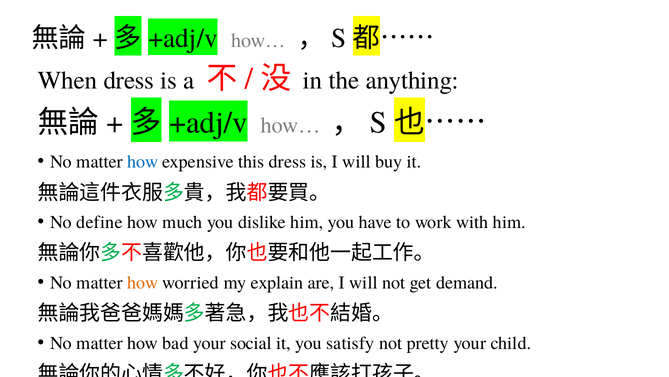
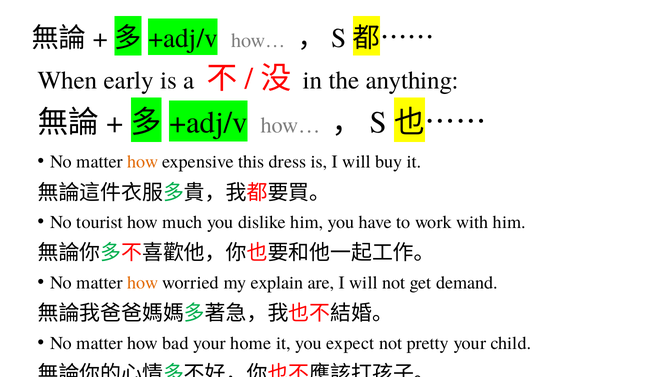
When dress: dress -> early (129, 80)
how colour: blue -> orange (143, 162)
define: define -> tourist (100, 222)
social: social -> home (251, 343)
satisfy: satisfy -> expect (350, 343)
